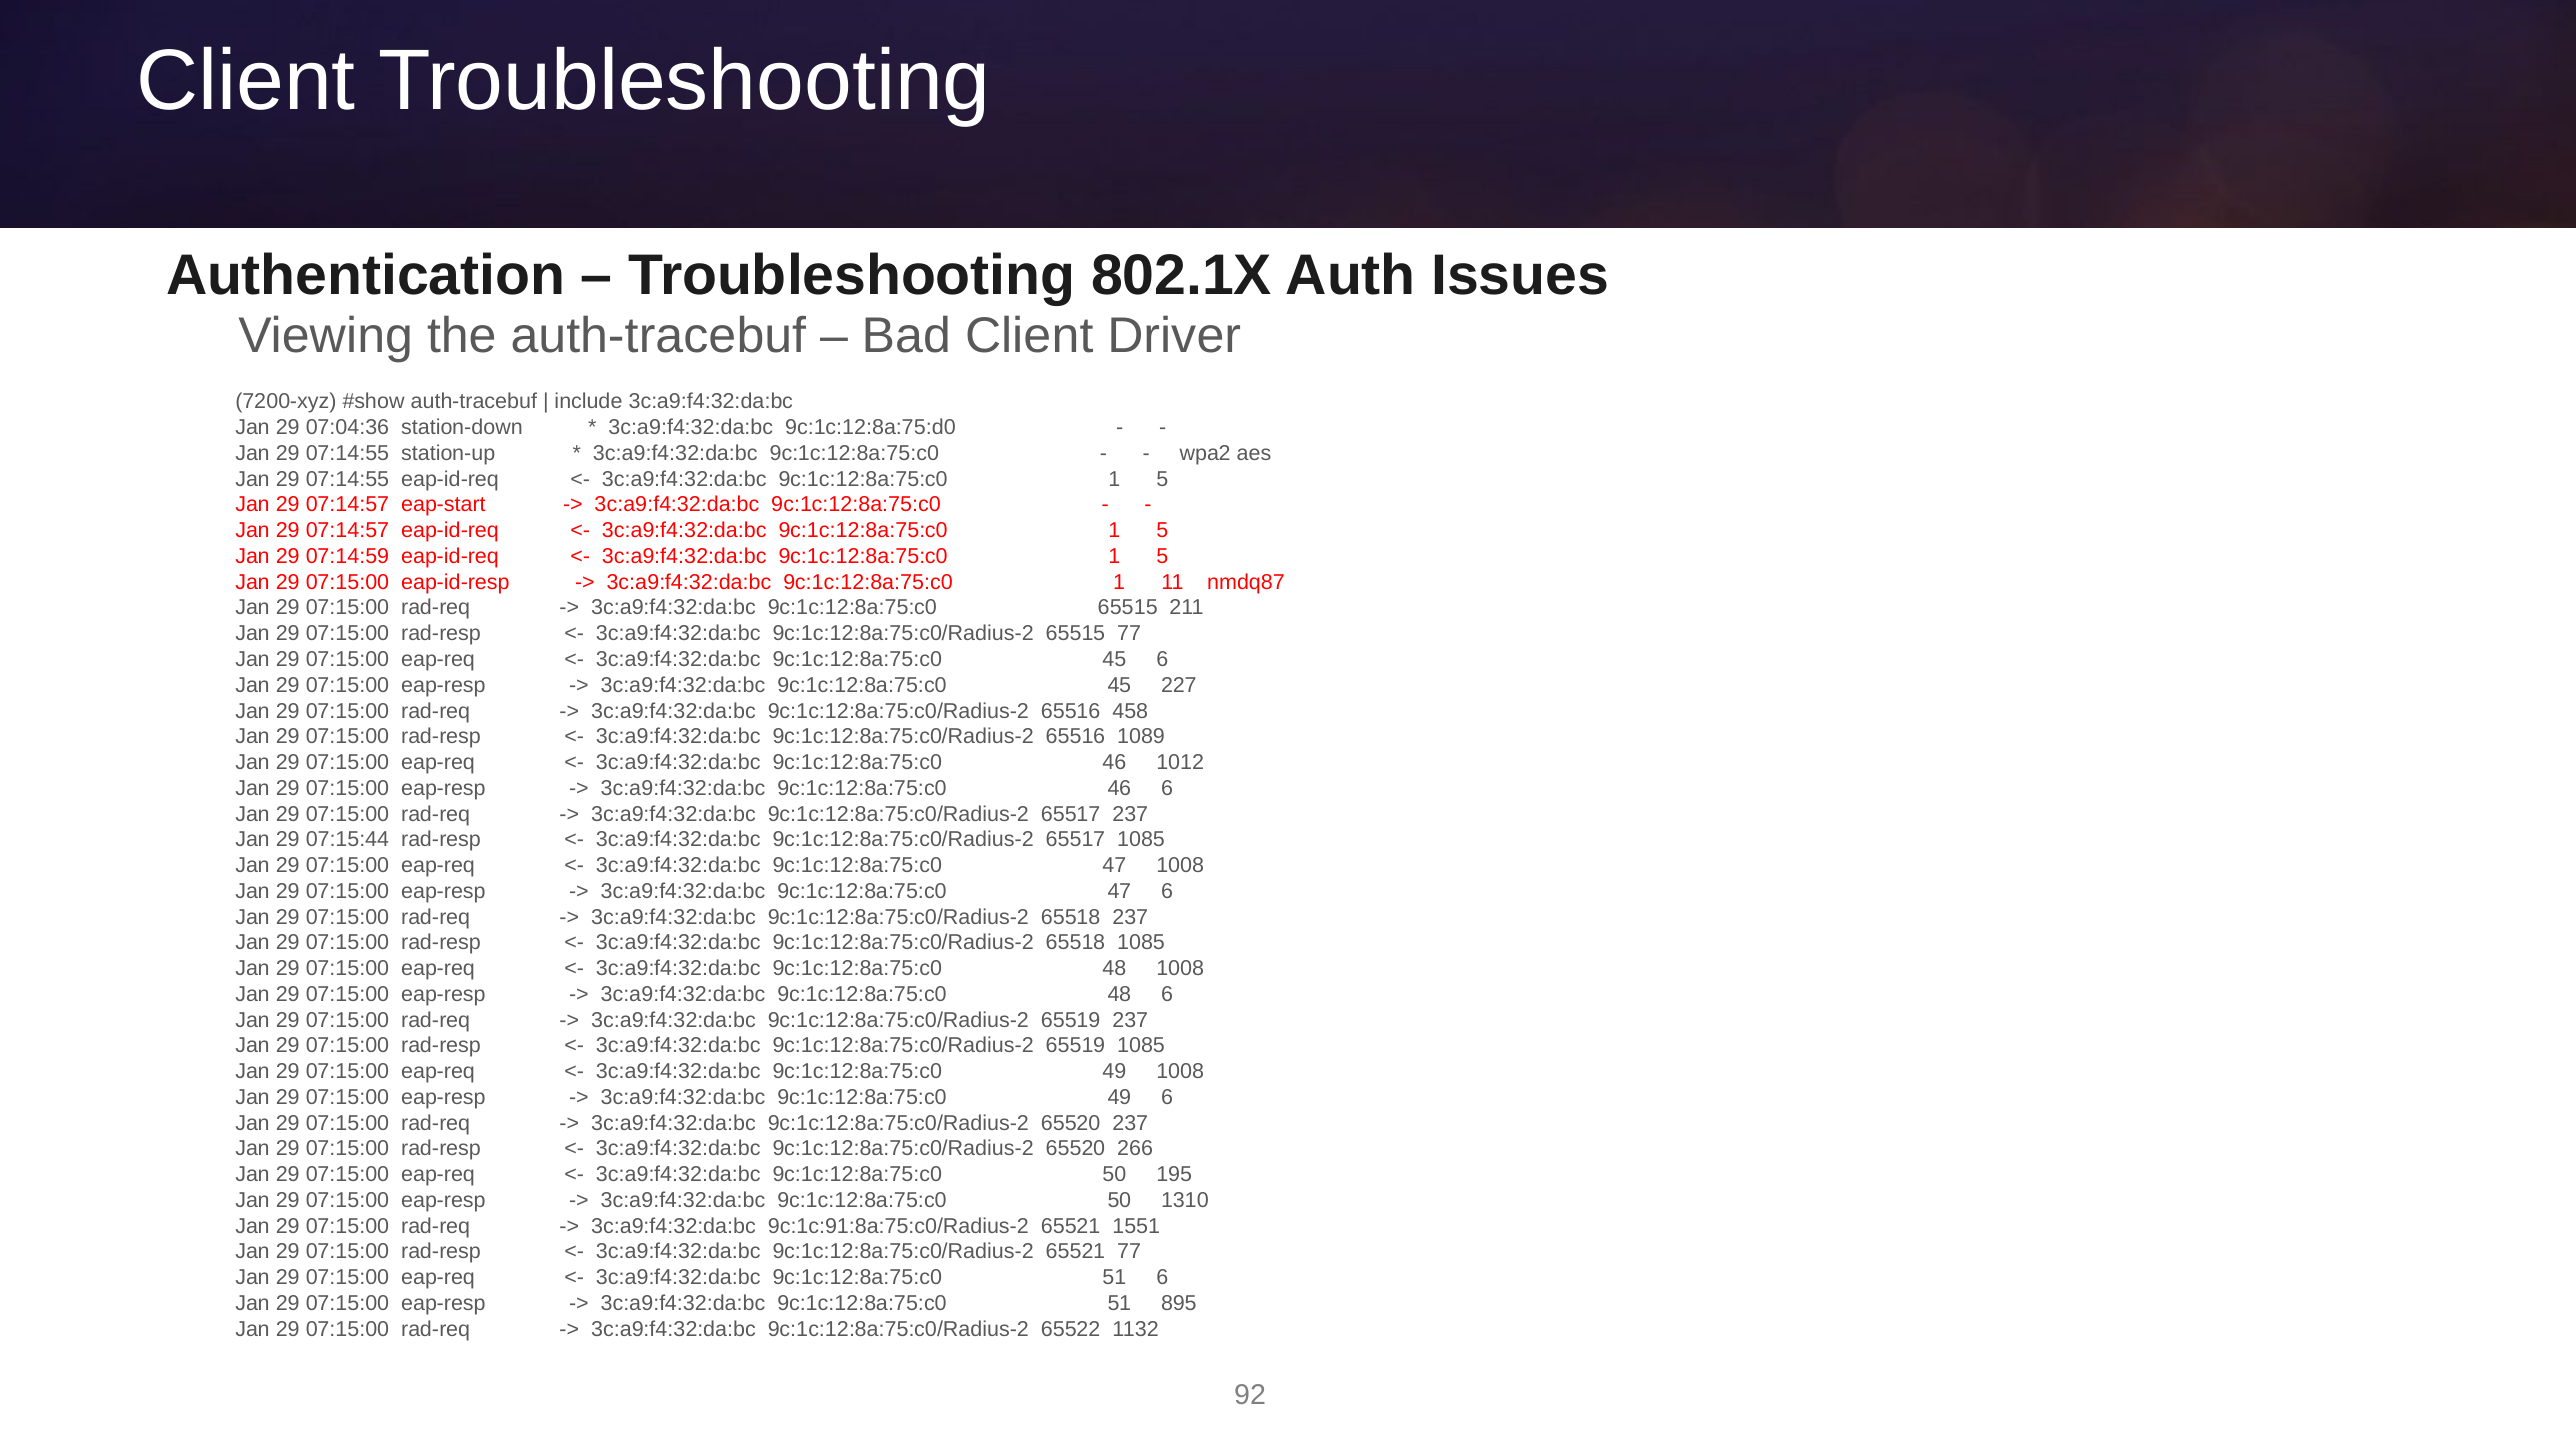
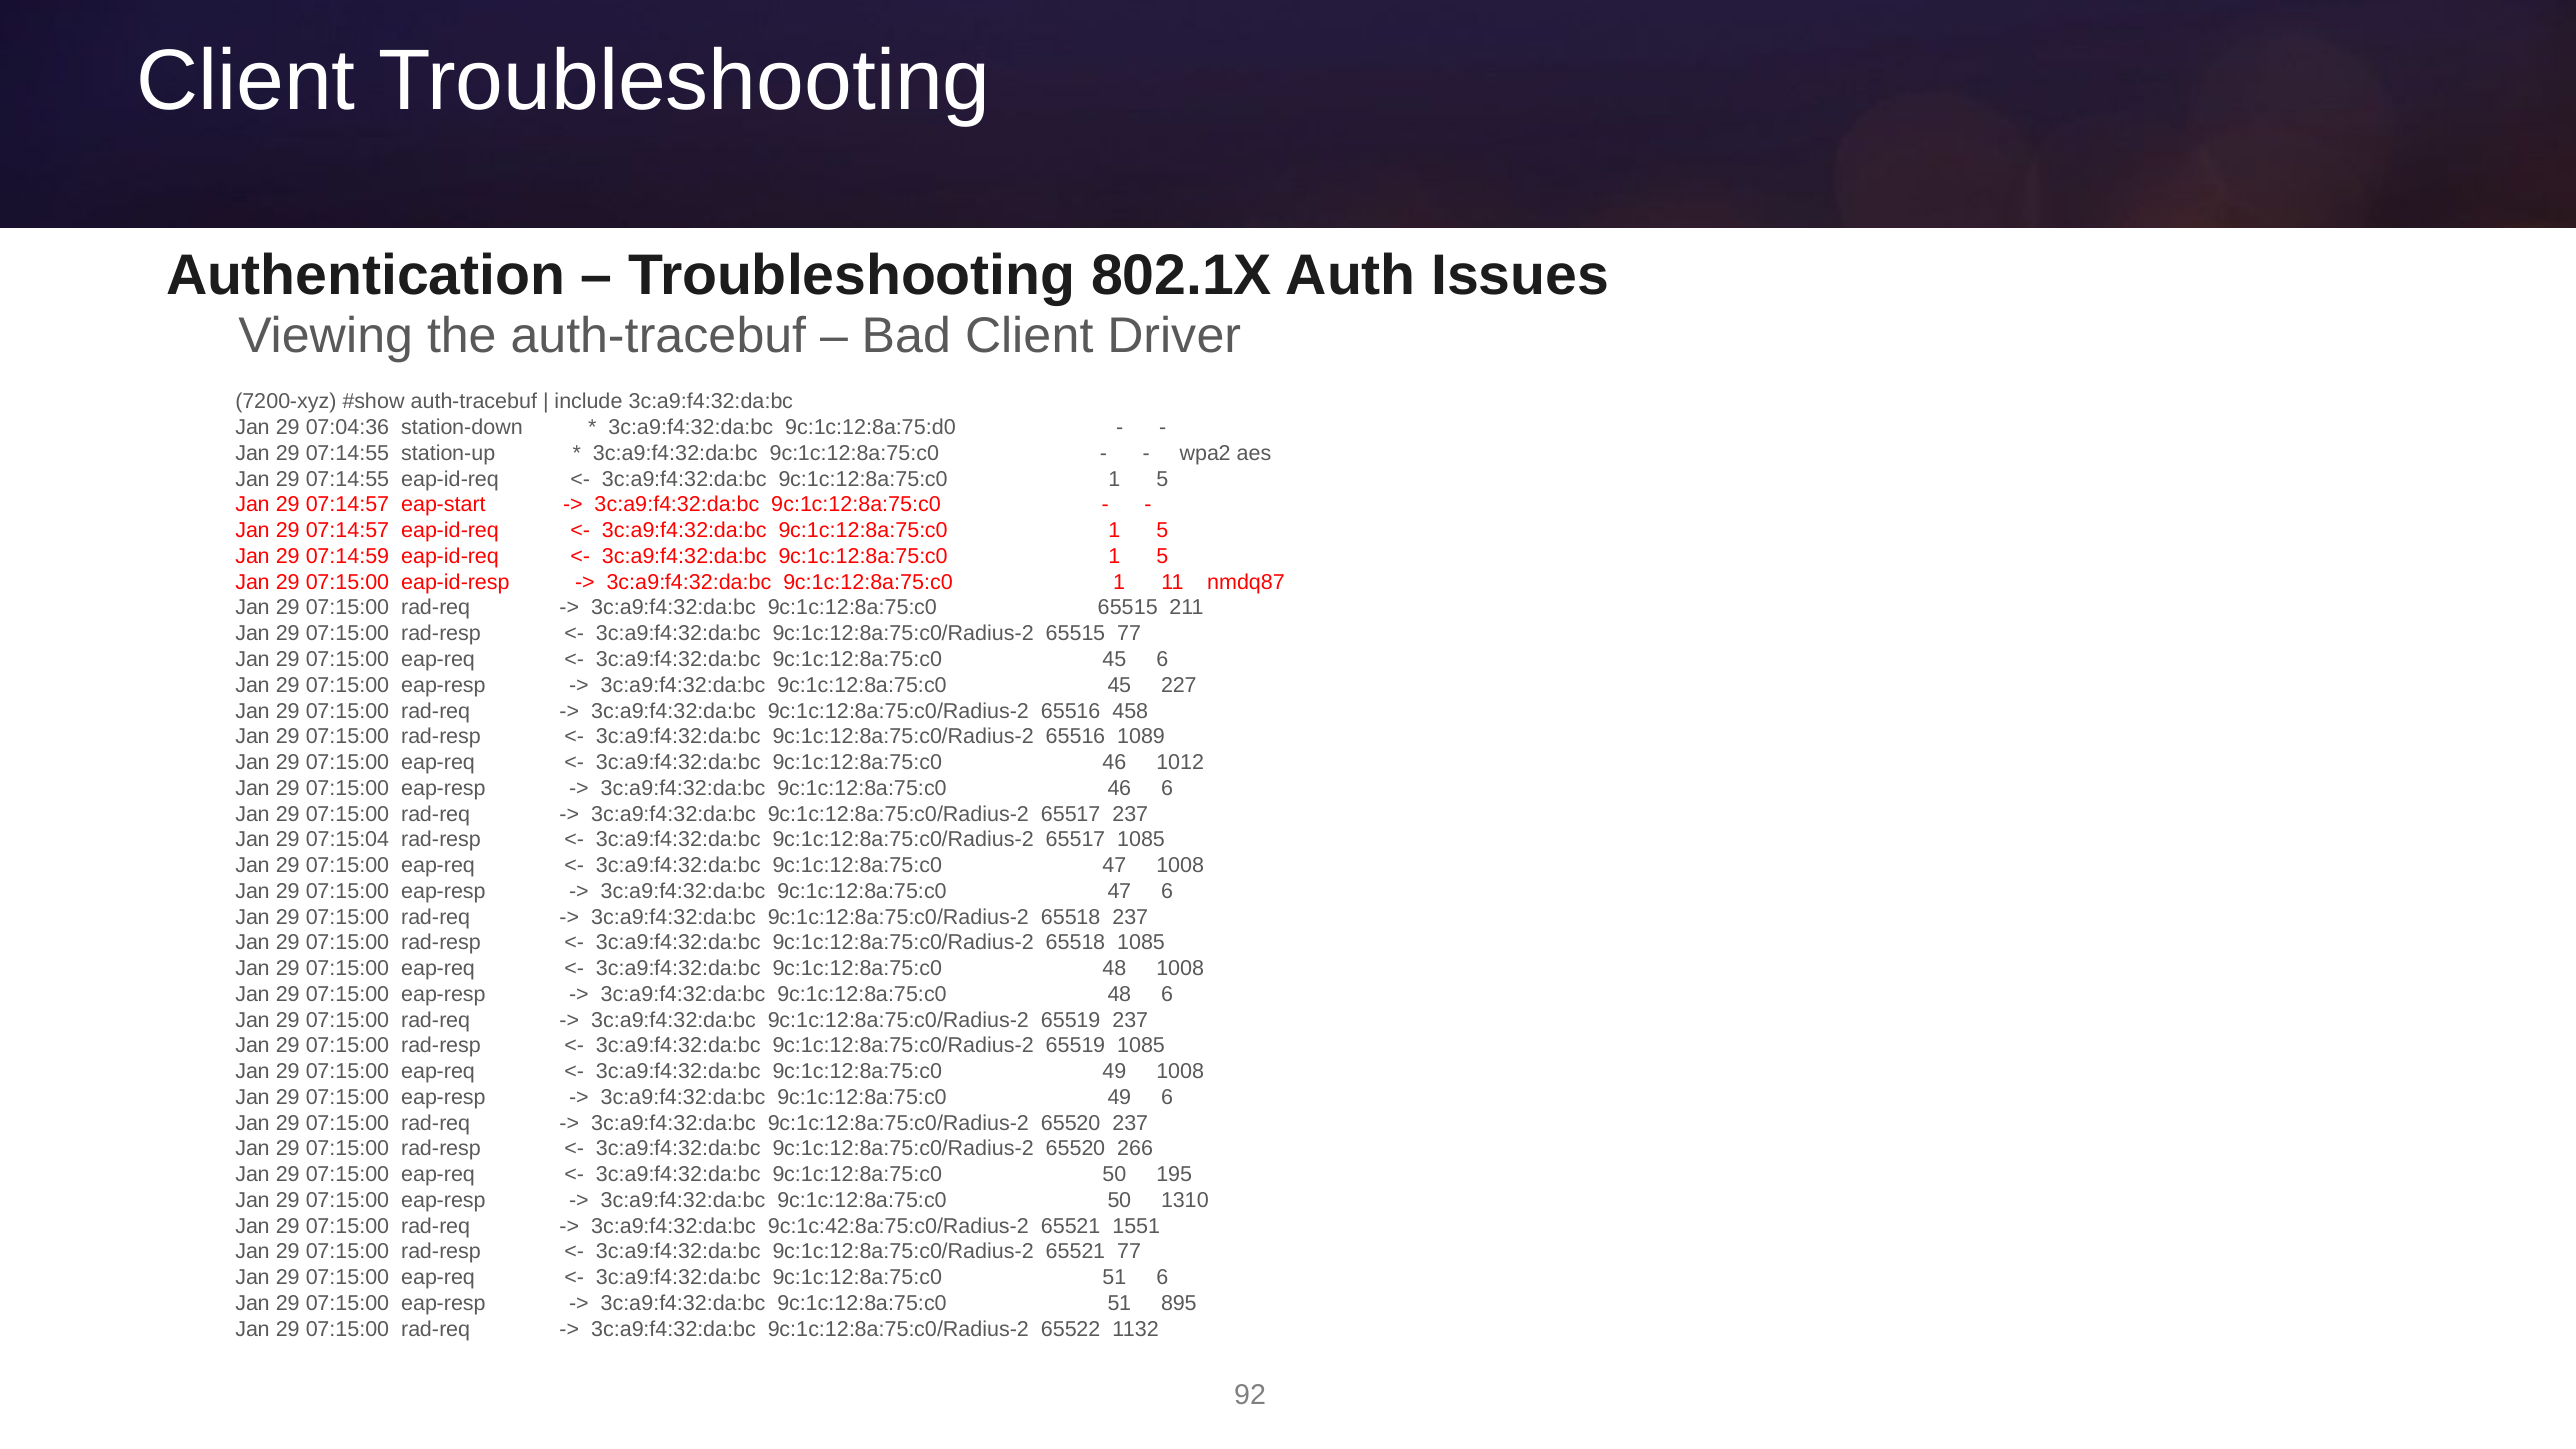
07:15:44: 07:15:44 -> 07:15:04 (347, 840)
9c:1c:91:8a:75:c0/Radius-2: 9c:1c:91:8a:75:c0/Radius-2 -> 9c:1c:42:8a:75:c0/Radius-2 (898, 1226)
